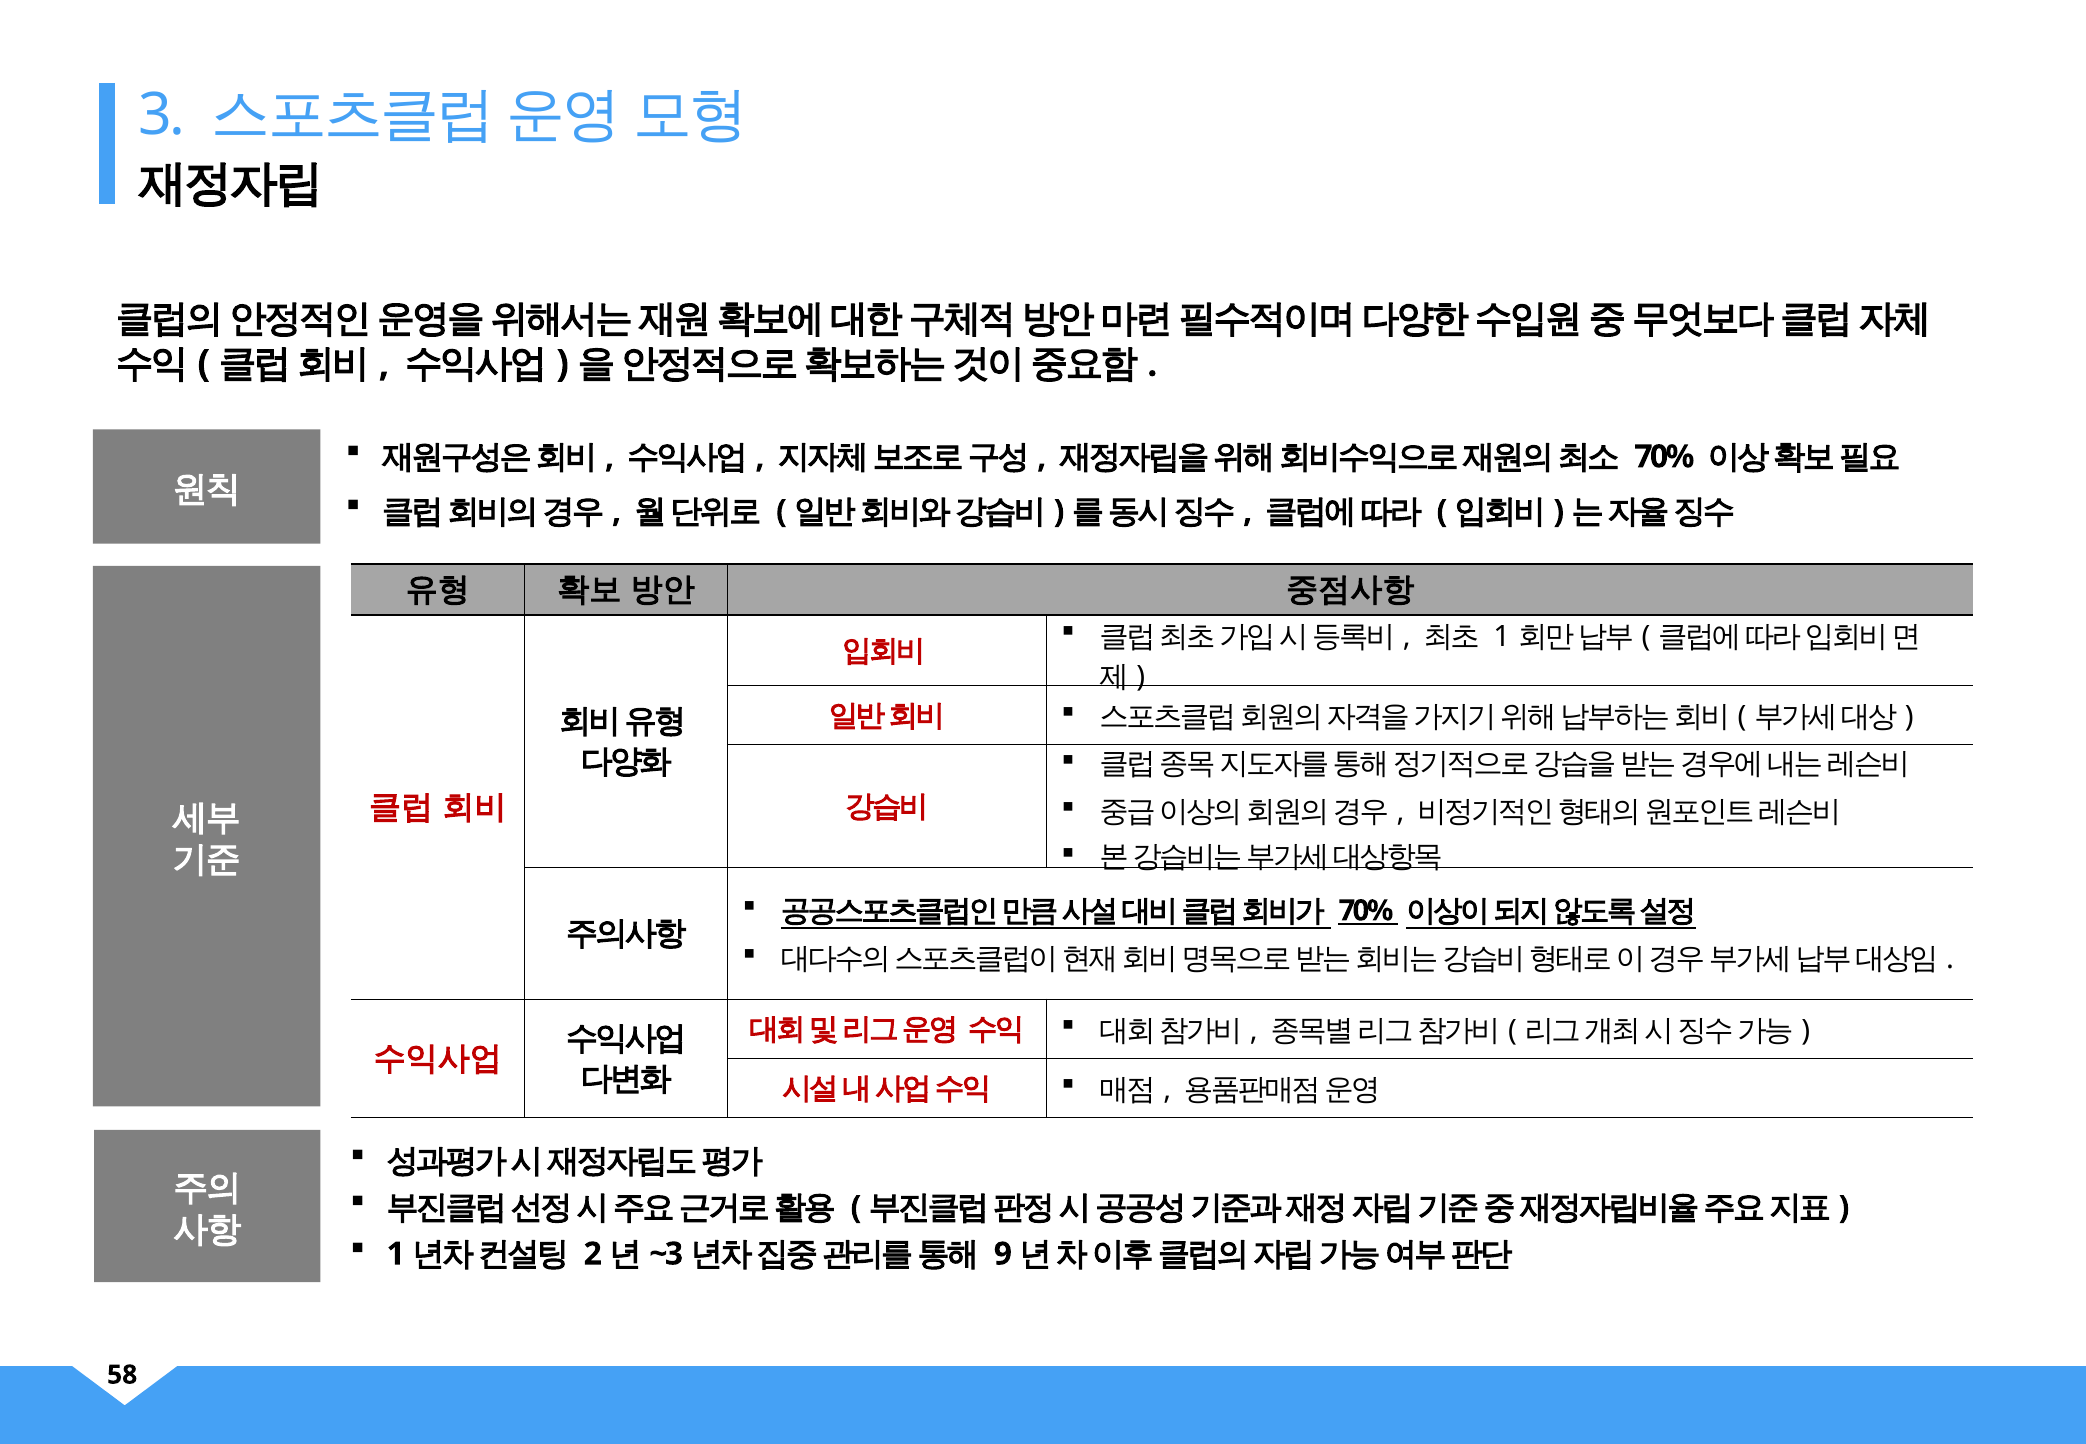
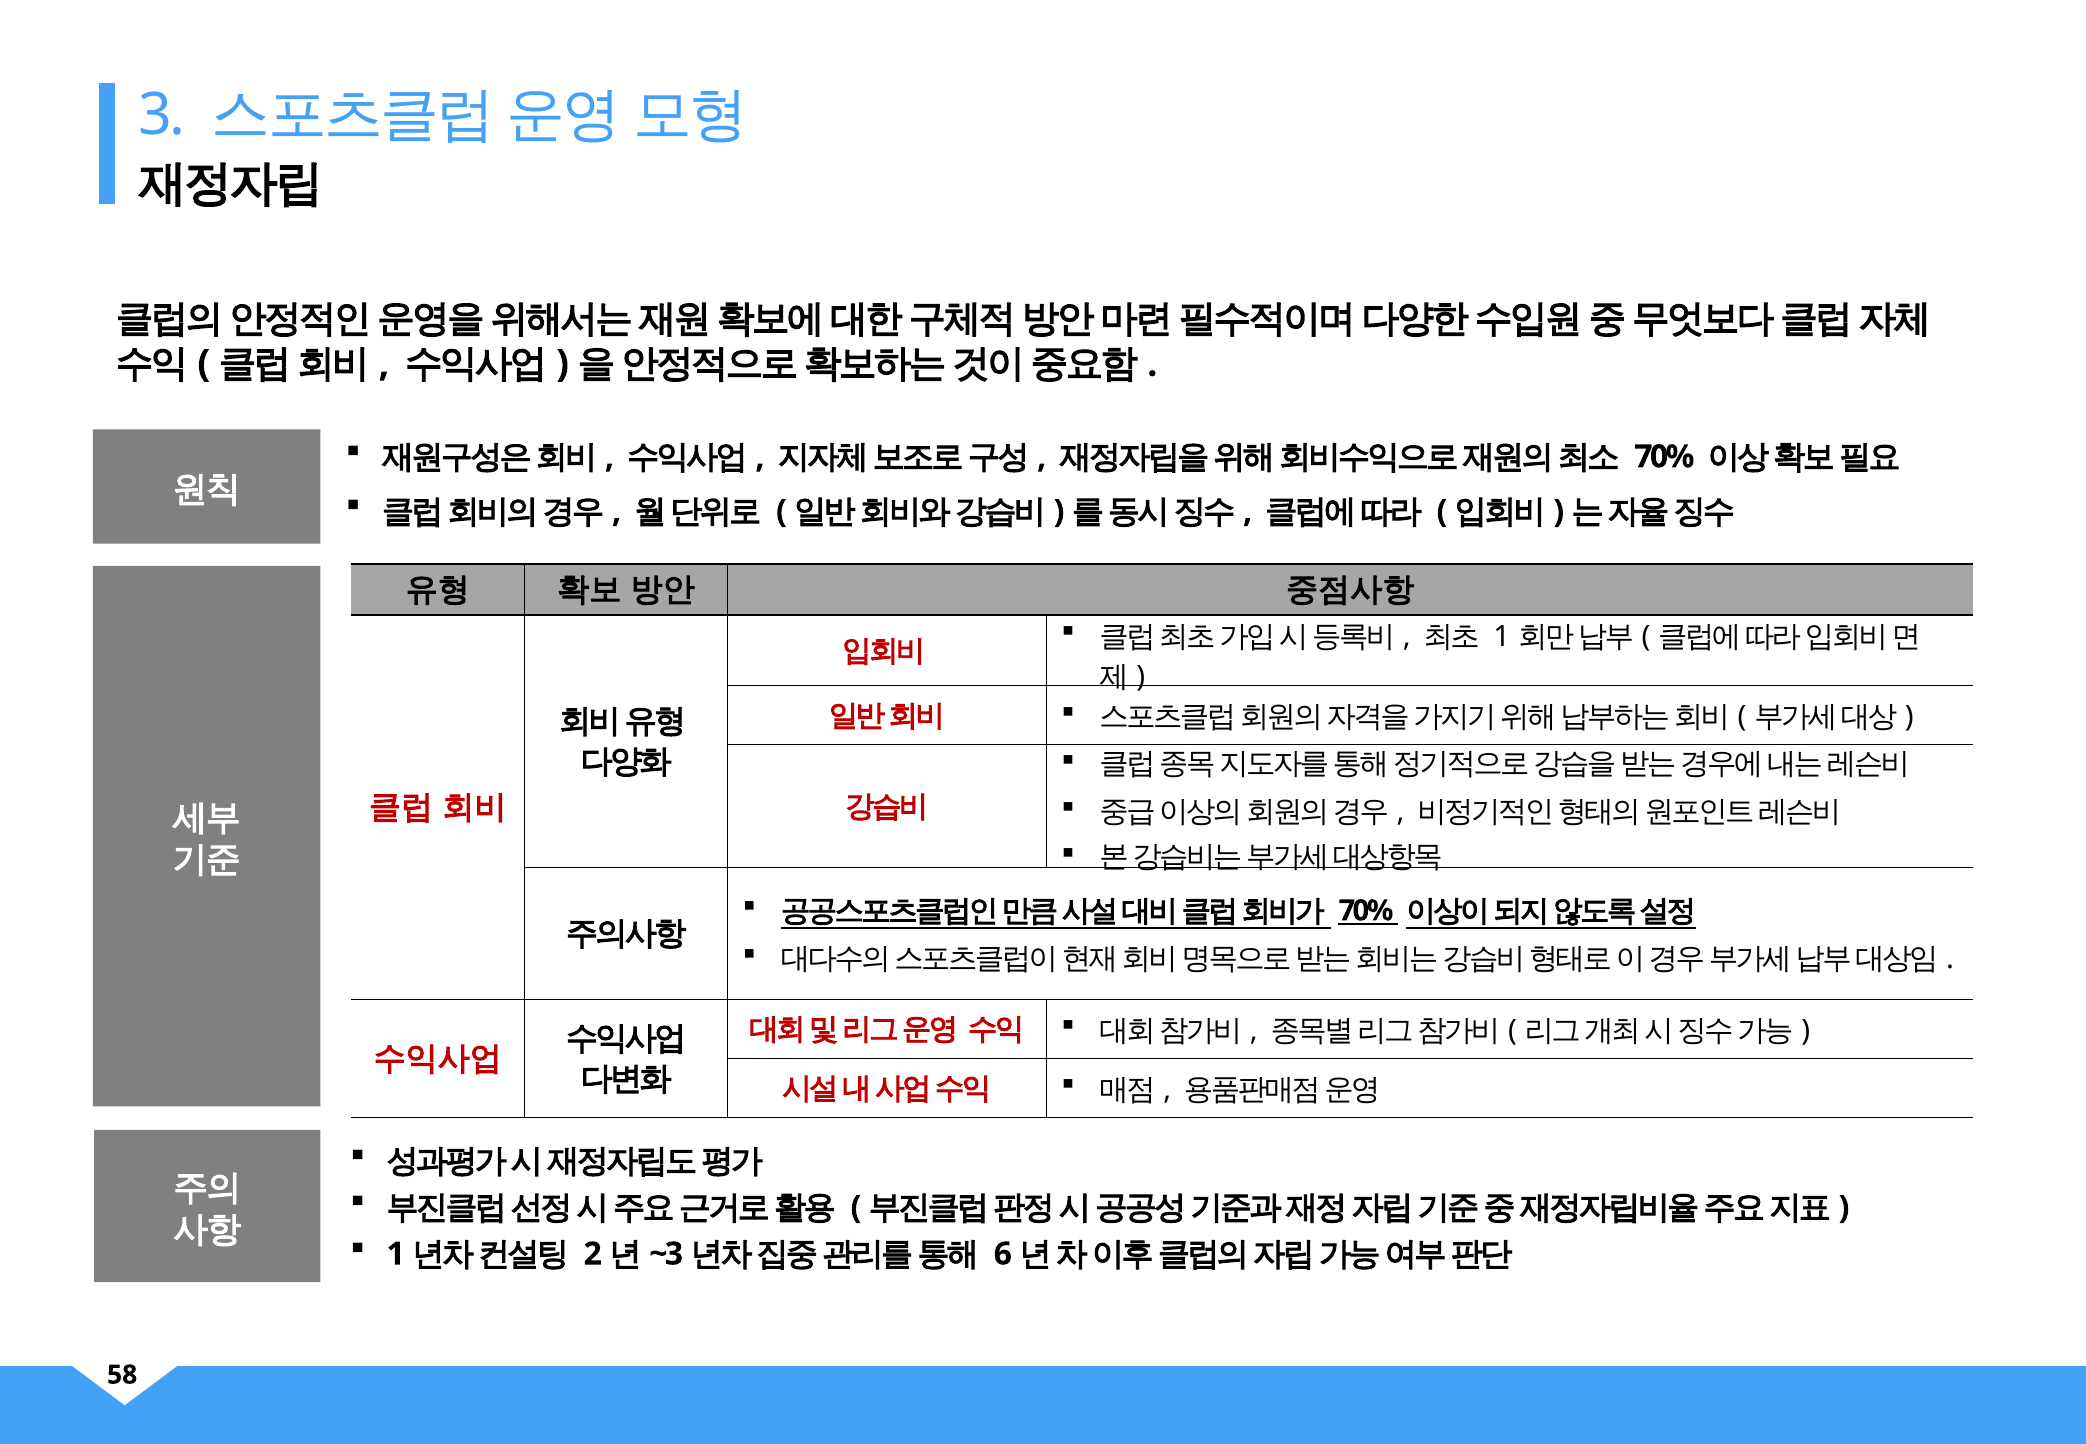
9: 9 -> 6 (1003, 1254)
